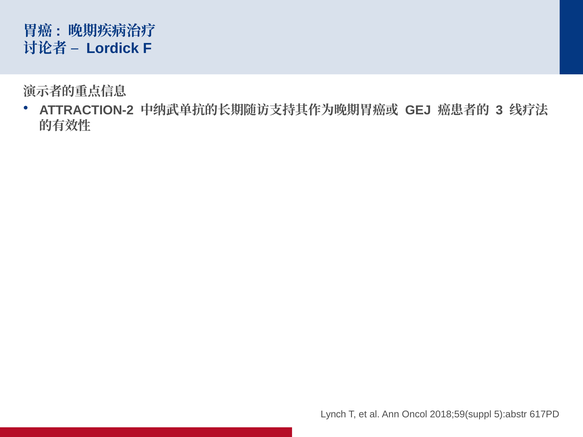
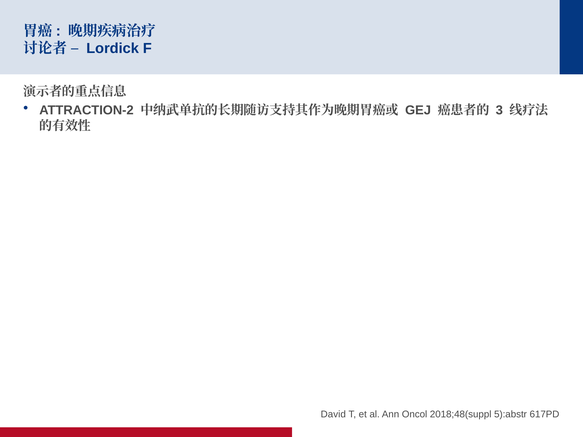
Lynch: Lynch -> David (333, 415)
2018;59(suppl: 2018;59(suppl -> 2018;48(suppl (461, 415)
